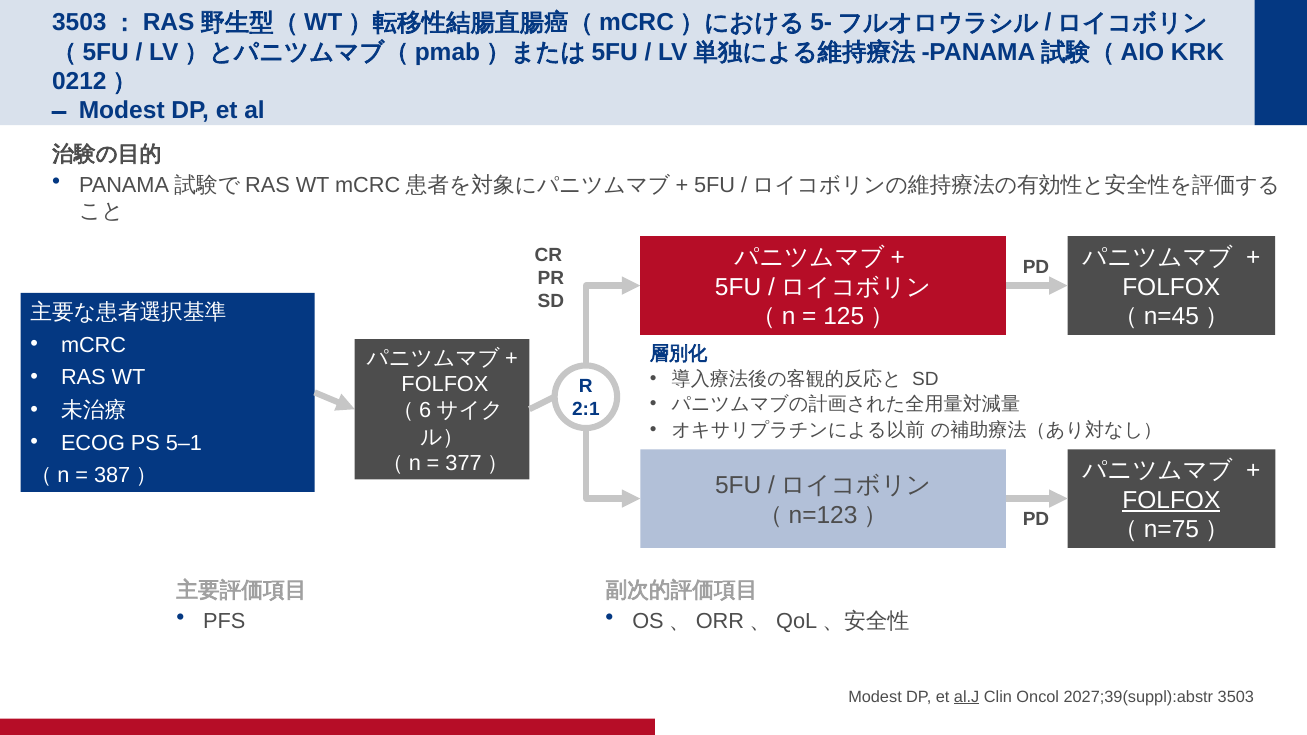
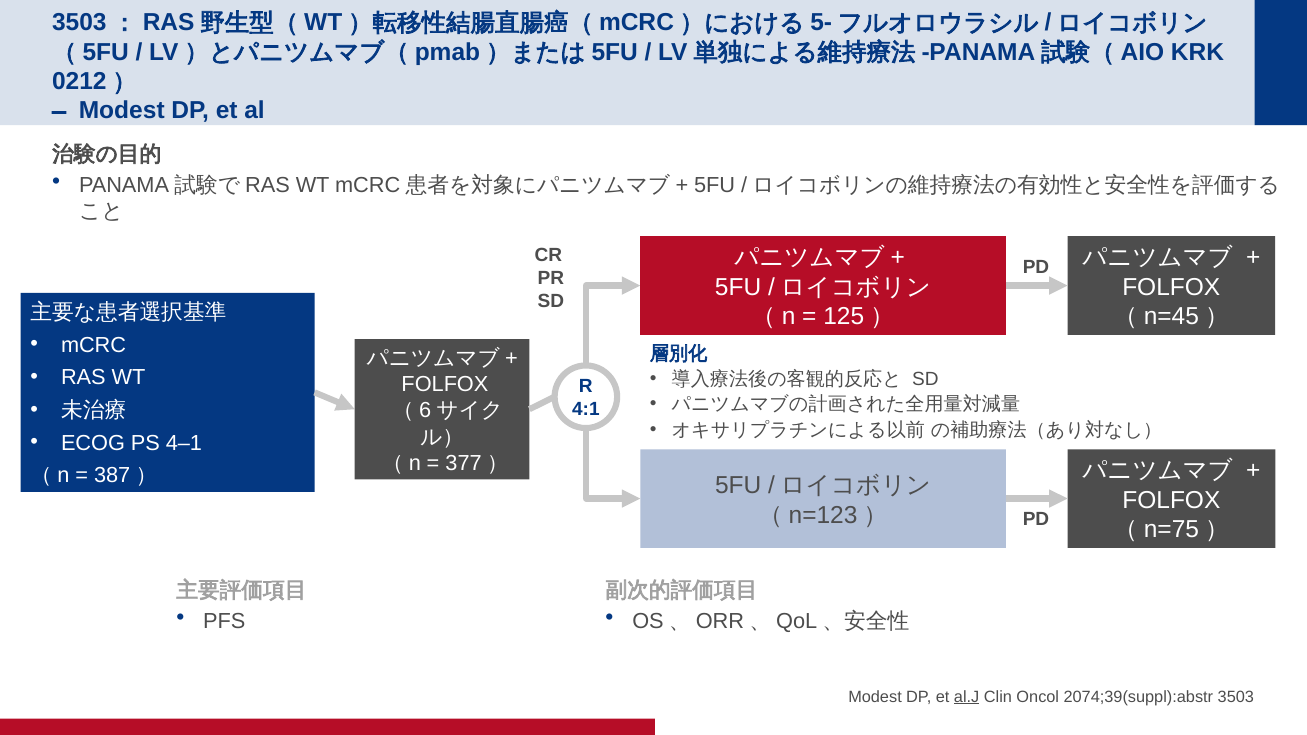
2:1: 2:1 -> 4:1 (586, 410)
5–1: 5–1 -> 4–1 (184, 443)
FOLFOX underline: present -> none (1171, 500)
2027;39(suppl):abstr: 2027;39(suppl):abstr -> 2074;39(suppl):abstr (1138, 697)
